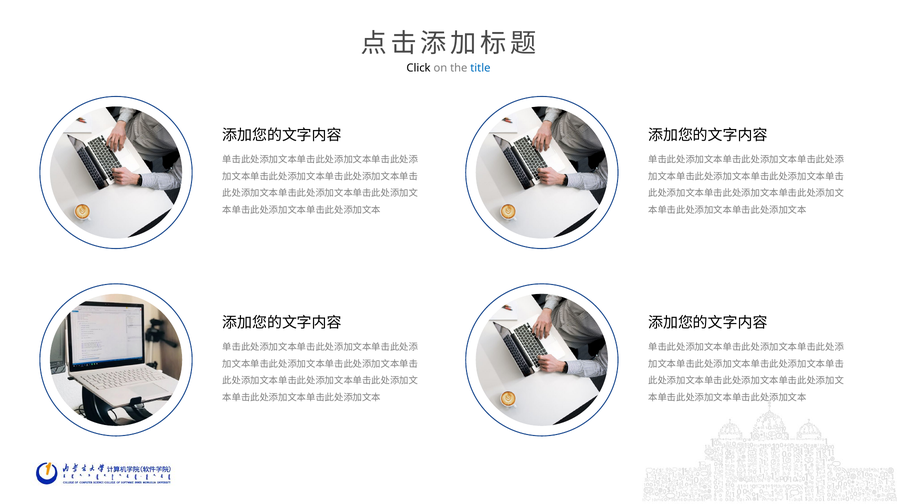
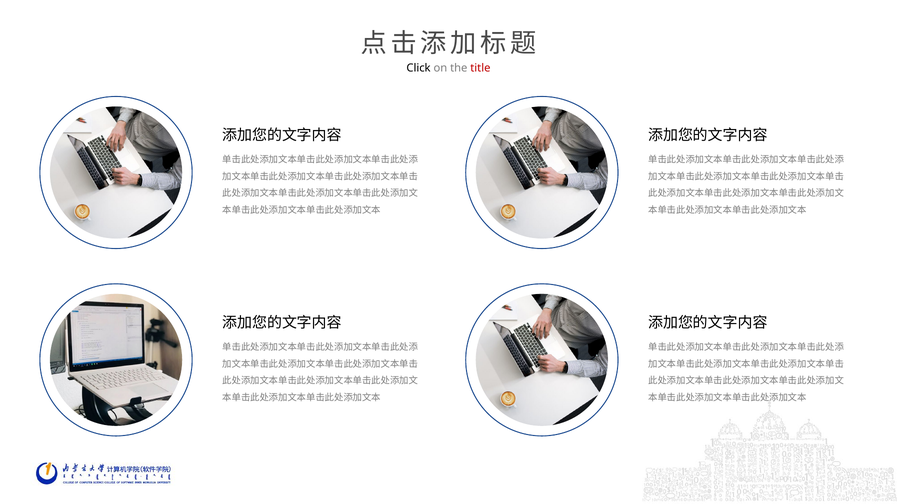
title colour: blue -> red (480, 68)
